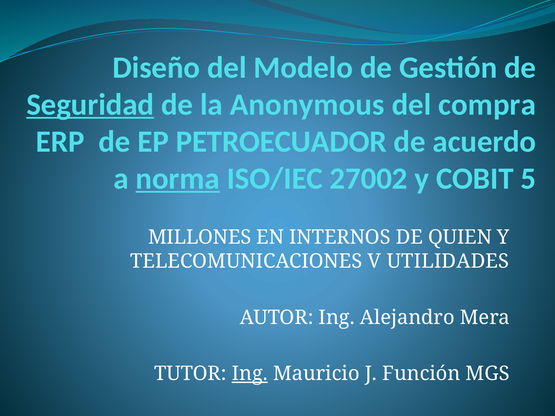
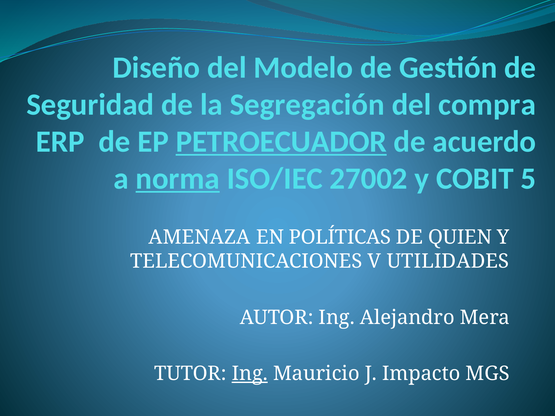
Seguridad underline: present -> none (90, 105)
Anonymous: Anonymous -> Segregación (307, 105)
PETROECUADOR underline: none -> present (281, 142)
MILLONES: MILLONES -> AMENAZA (199, 237)
INTERNOS: INTERNOS -> POLÍTICAS (340, 237)
Función: Función -> Impacto (421, 374)
